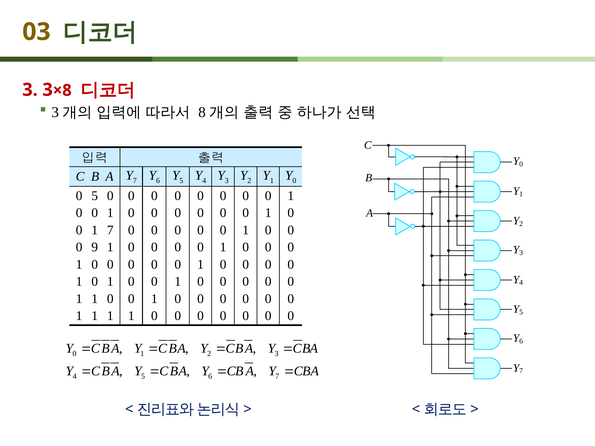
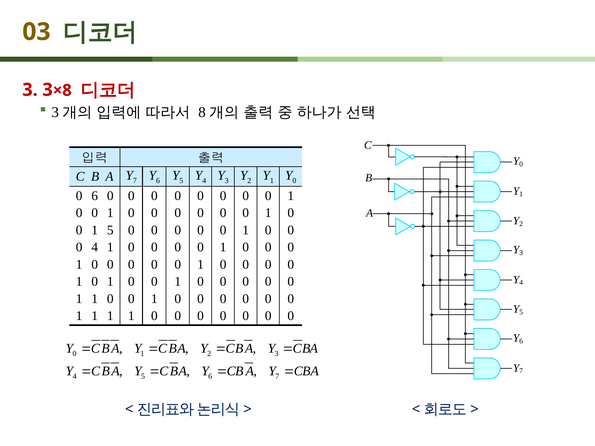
0 5: 5 -> 6 (95, 196)
1 7: 7 -> 5 (110, 230)
0 9: 9 -> 4 (95, 247)
